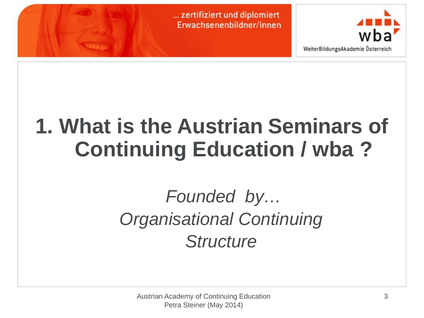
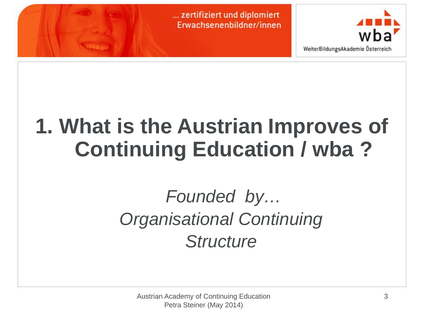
Seminars: Seminars -> Improves (315, 126)
